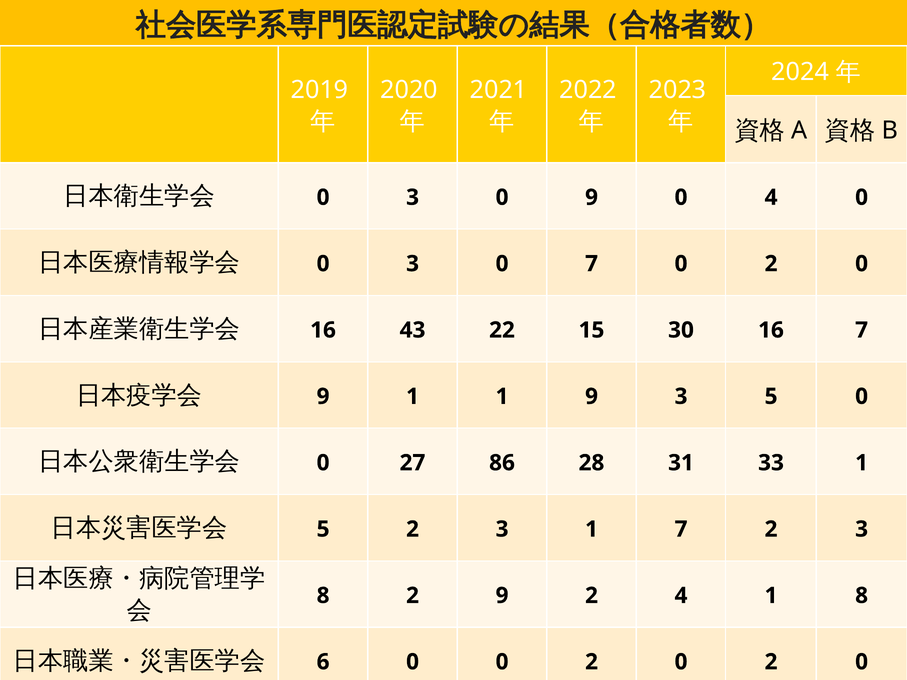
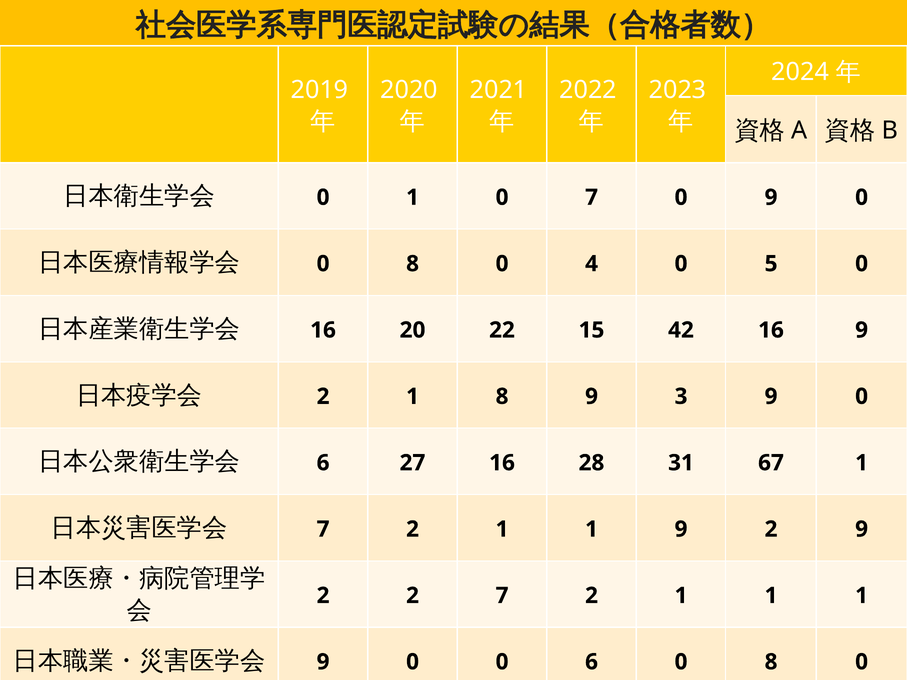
3: 3 -> 1 (413, 197)
0 9: 9 -> 7 (592, 197)
0 4: 4 -> 9 (771, 197)
3: 3 -> 8 (413, 264)
0 7: 7 -> 4 (592, 264)
2: 2 -> 5 (771, 264)
43: 43 -> 20 (413, 330)
30: 30 -> 42 (681, 330)
16 7: 7 -> 9 (862, 330)
9: 9 -> 2 (323, 397)
1 1: 1 -> 8 (502, 397)
3 5: 5 -> 9 (771, 397)
0: 0 -> 6 (323, 463)
27 86: 86 -> 16 (502, 463)
33: 33 -> 67 (771, 463)
5: 5 -> 7 (323, 529)
3: 3 -> 1 (502, 529)
1 7: 7 -> 9 (681, 529)
3: 3 -> 9 (862, 529)
8: 8 -> 2 (323, 596)
2 9: 9 -> 7 (502, 596)
4: 4 -> 1 (681, 596)
8: 8 -> 1 (862, 596)
6: 6 -> 9 (323, 662)
0 0 2: 2 -> 6 (592, 662)
2: 2 -> 8 (771, 662)
